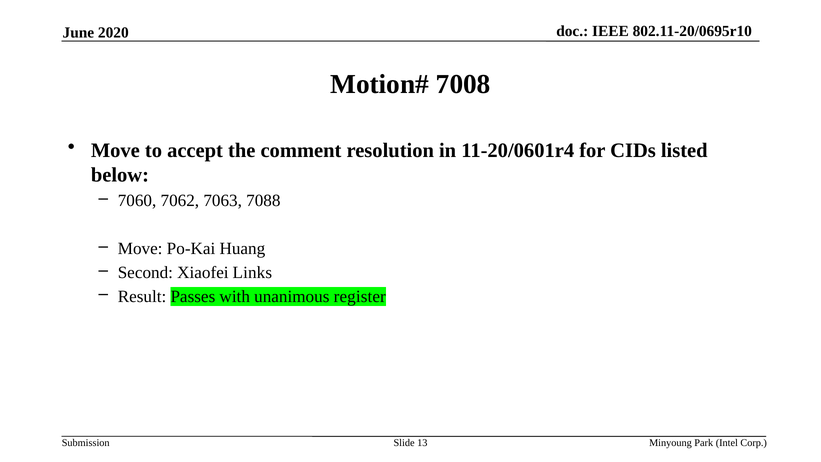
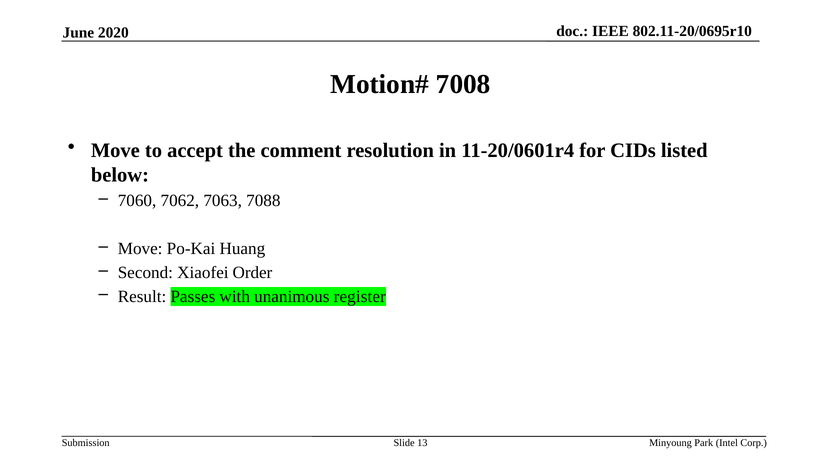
Links: Links -> Order (252, 273)
